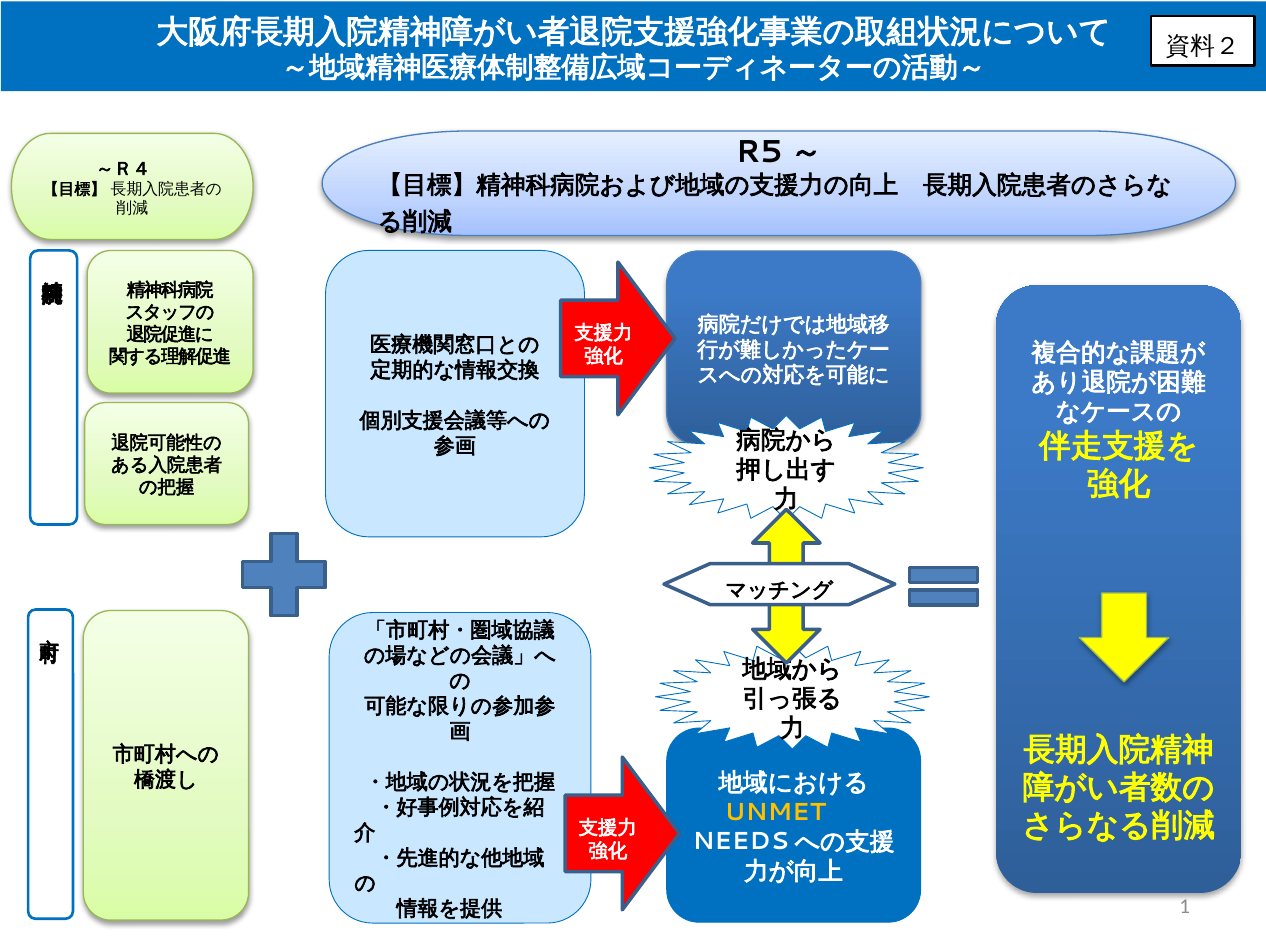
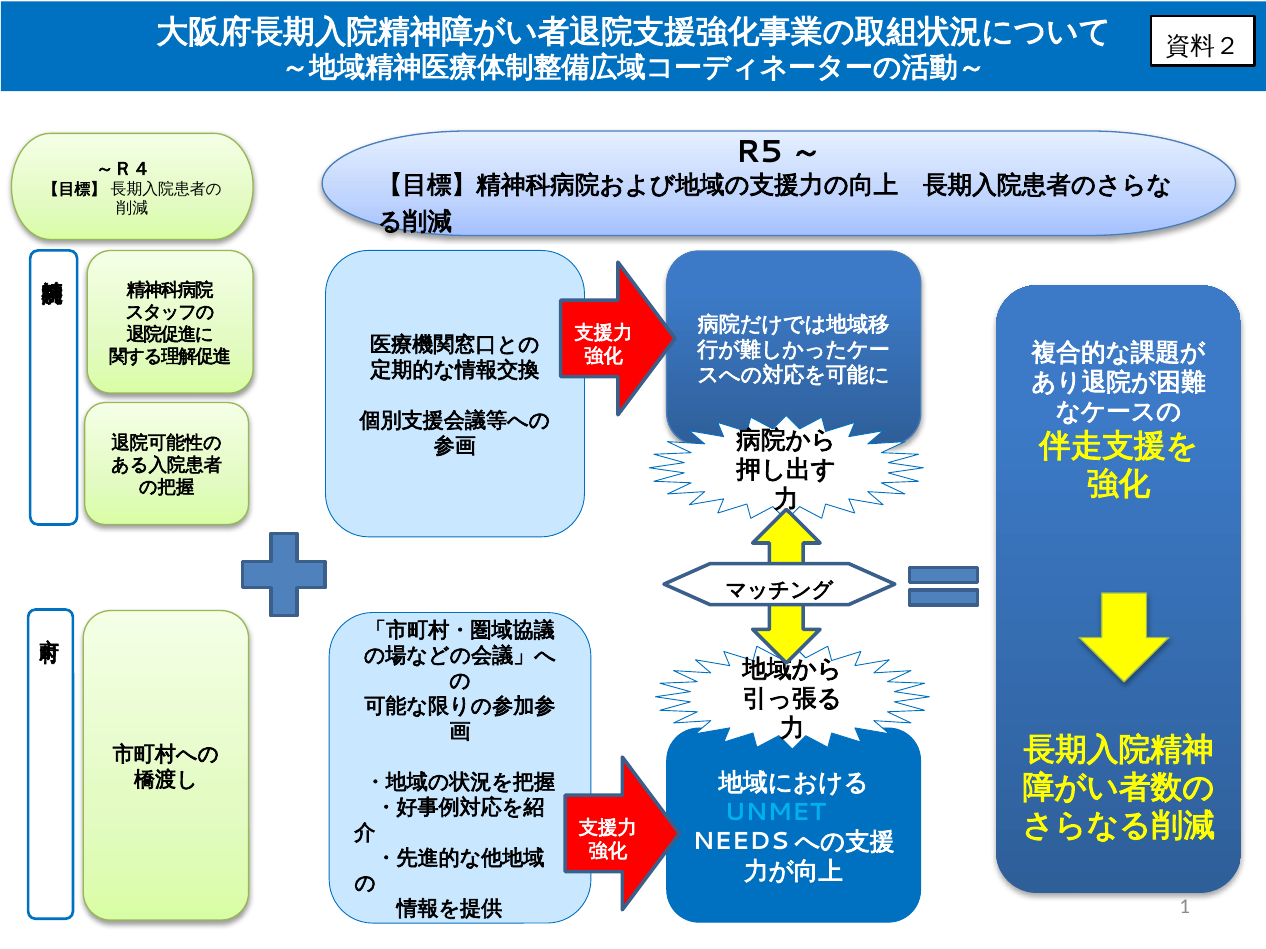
UNMET colour: yellow -> light blue (775, 812)
